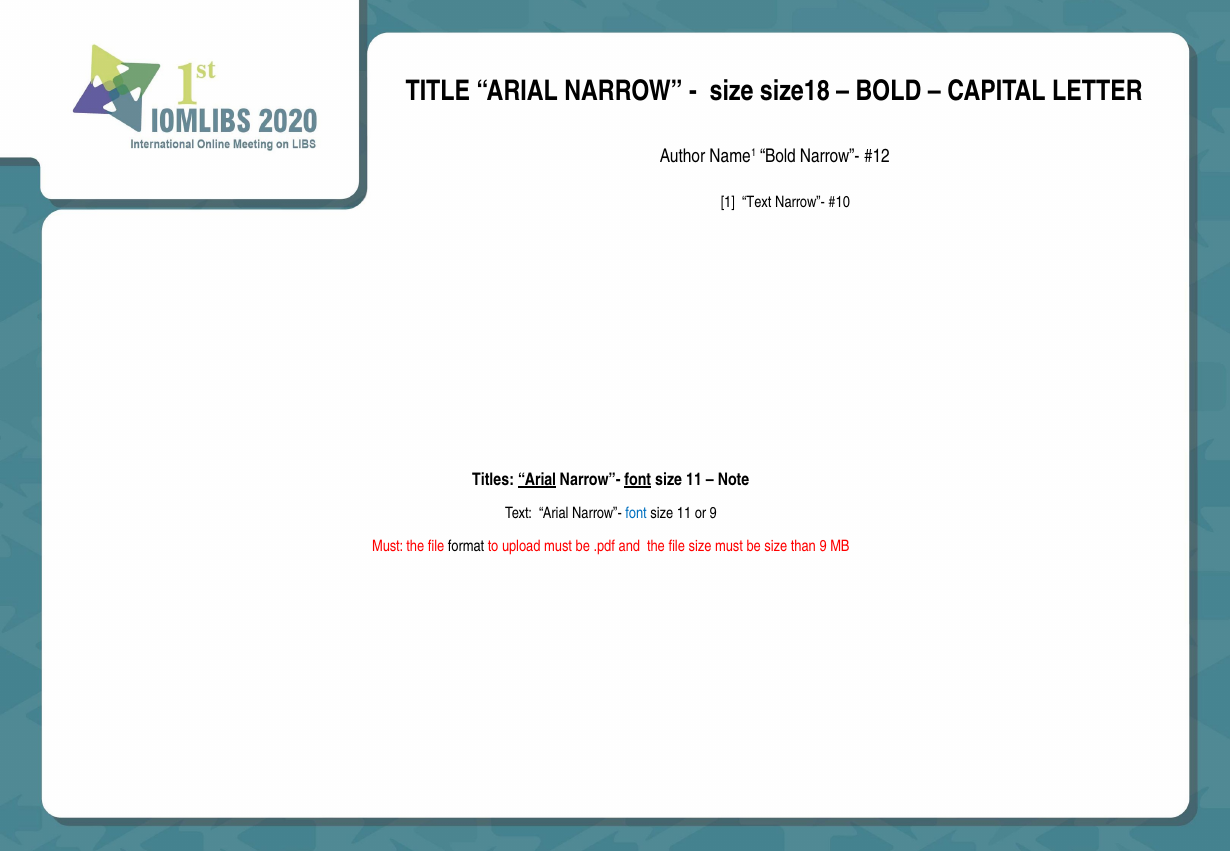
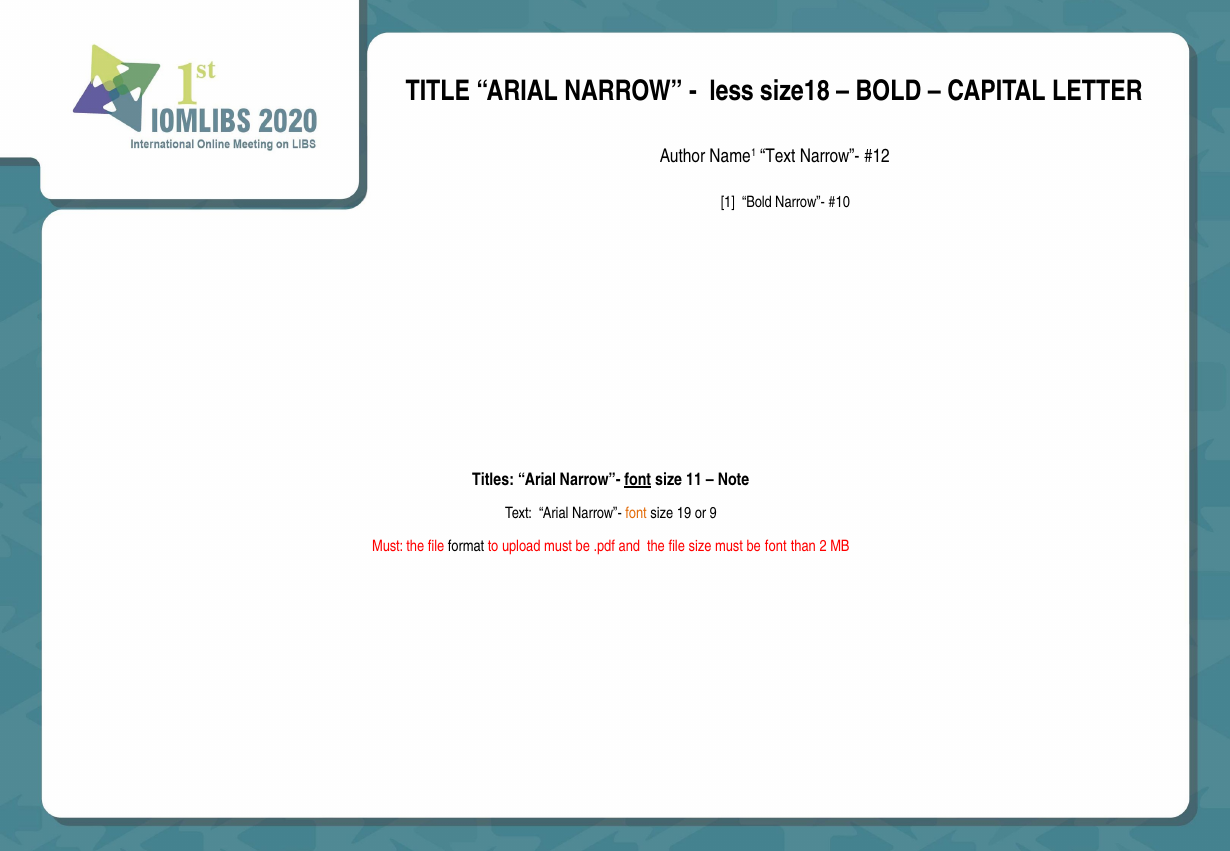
size: size -> less (732, 91)
Name1 Bold: Bold -> Text (778, 156)
1 Text: Text -> Bold (757, 202)
Arial underline: present -> none (537, 480)
font colour: blue -> orange (636, 513)
11: 11 -> 19 (684, 513)
be size: size -> font (776, 546)
than 9: 9 -> 2 (823, 546)
